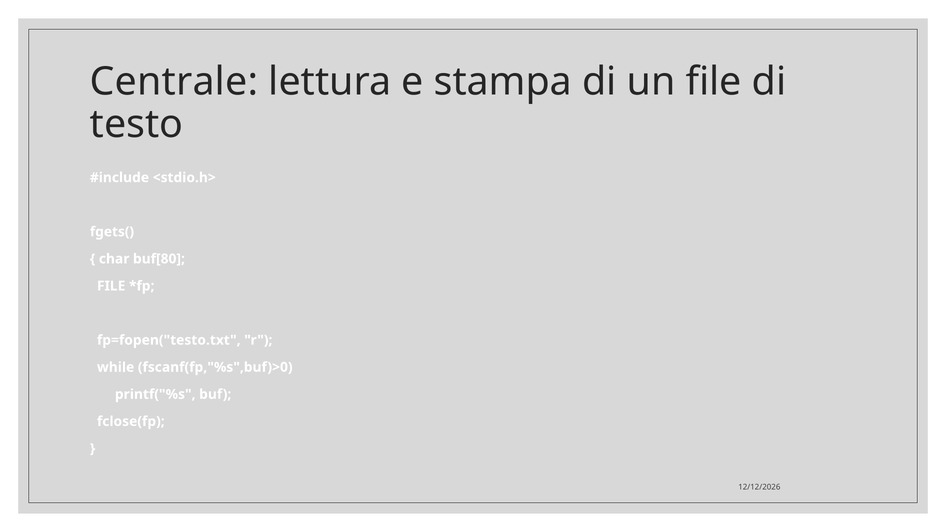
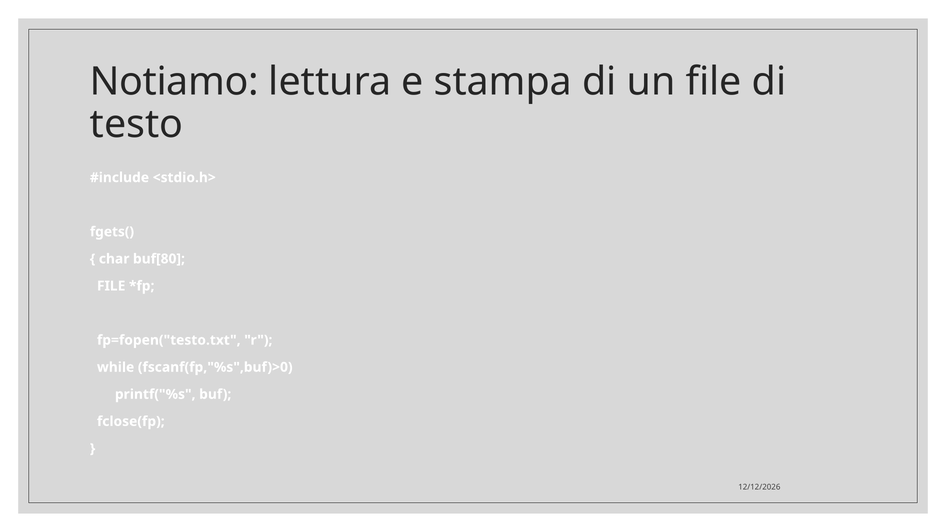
Centrale: Centrale -> Notiamo (174, 82)
